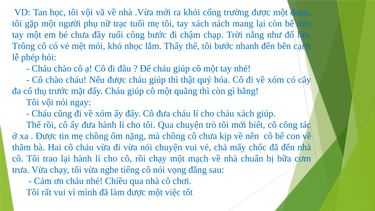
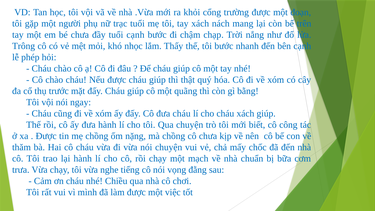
tuổi công: công -> cạnh (135, 35)
